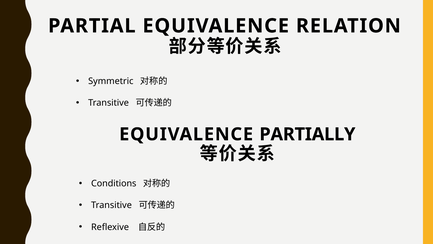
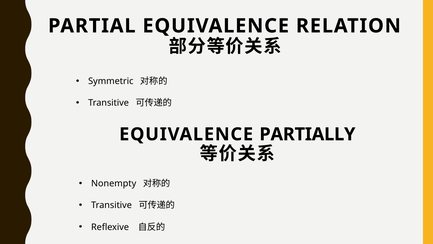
Conditions: Conditions -> Nonempty (114, 183)
